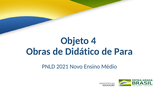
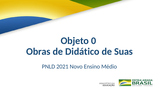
4: 4 -> 0 (94, 41)
Para: Para -> Suas (124, 51)
